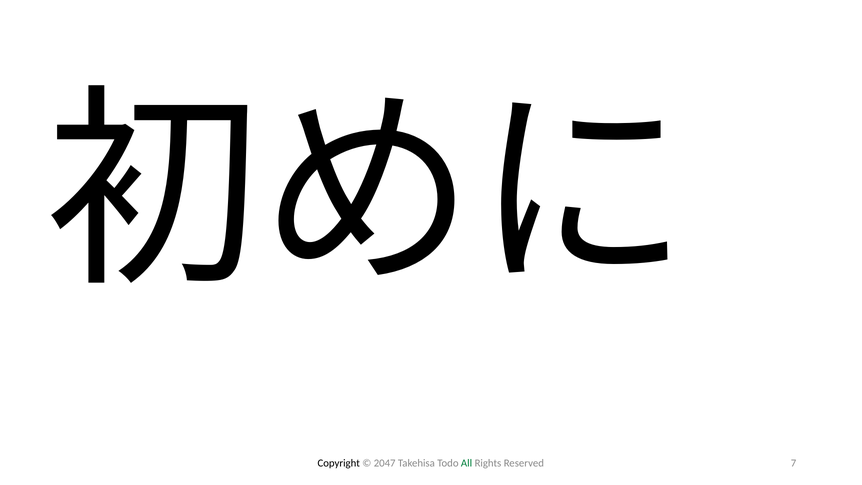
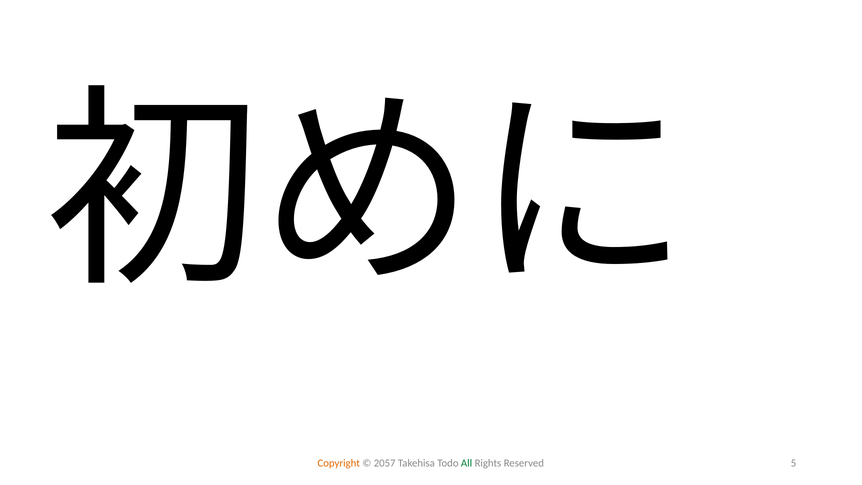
Copyright colour: black -> orange (339, 463)
2047: 2047 -> 2057 (385, 463)
7: 7 -> 5 (794, 463)
